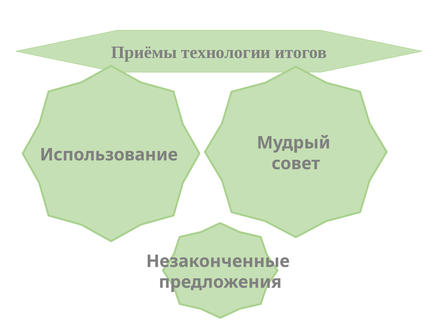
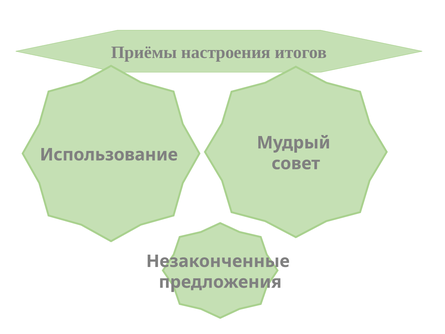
технологии: технологии -> настроения (226, 52)
